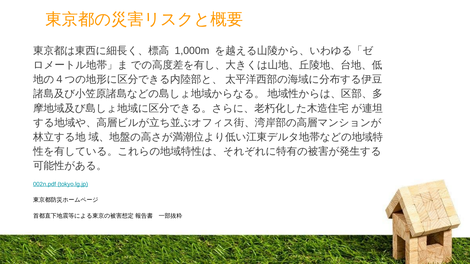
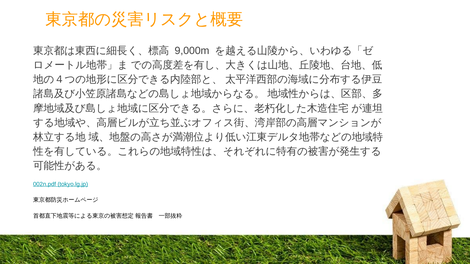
1,000m: 1,000m -> 9,000m (192, 51)
